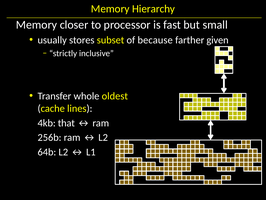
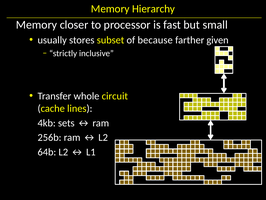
oldest: oldest -> circuit (115, 96)
that: that -> sets (66, 123)
